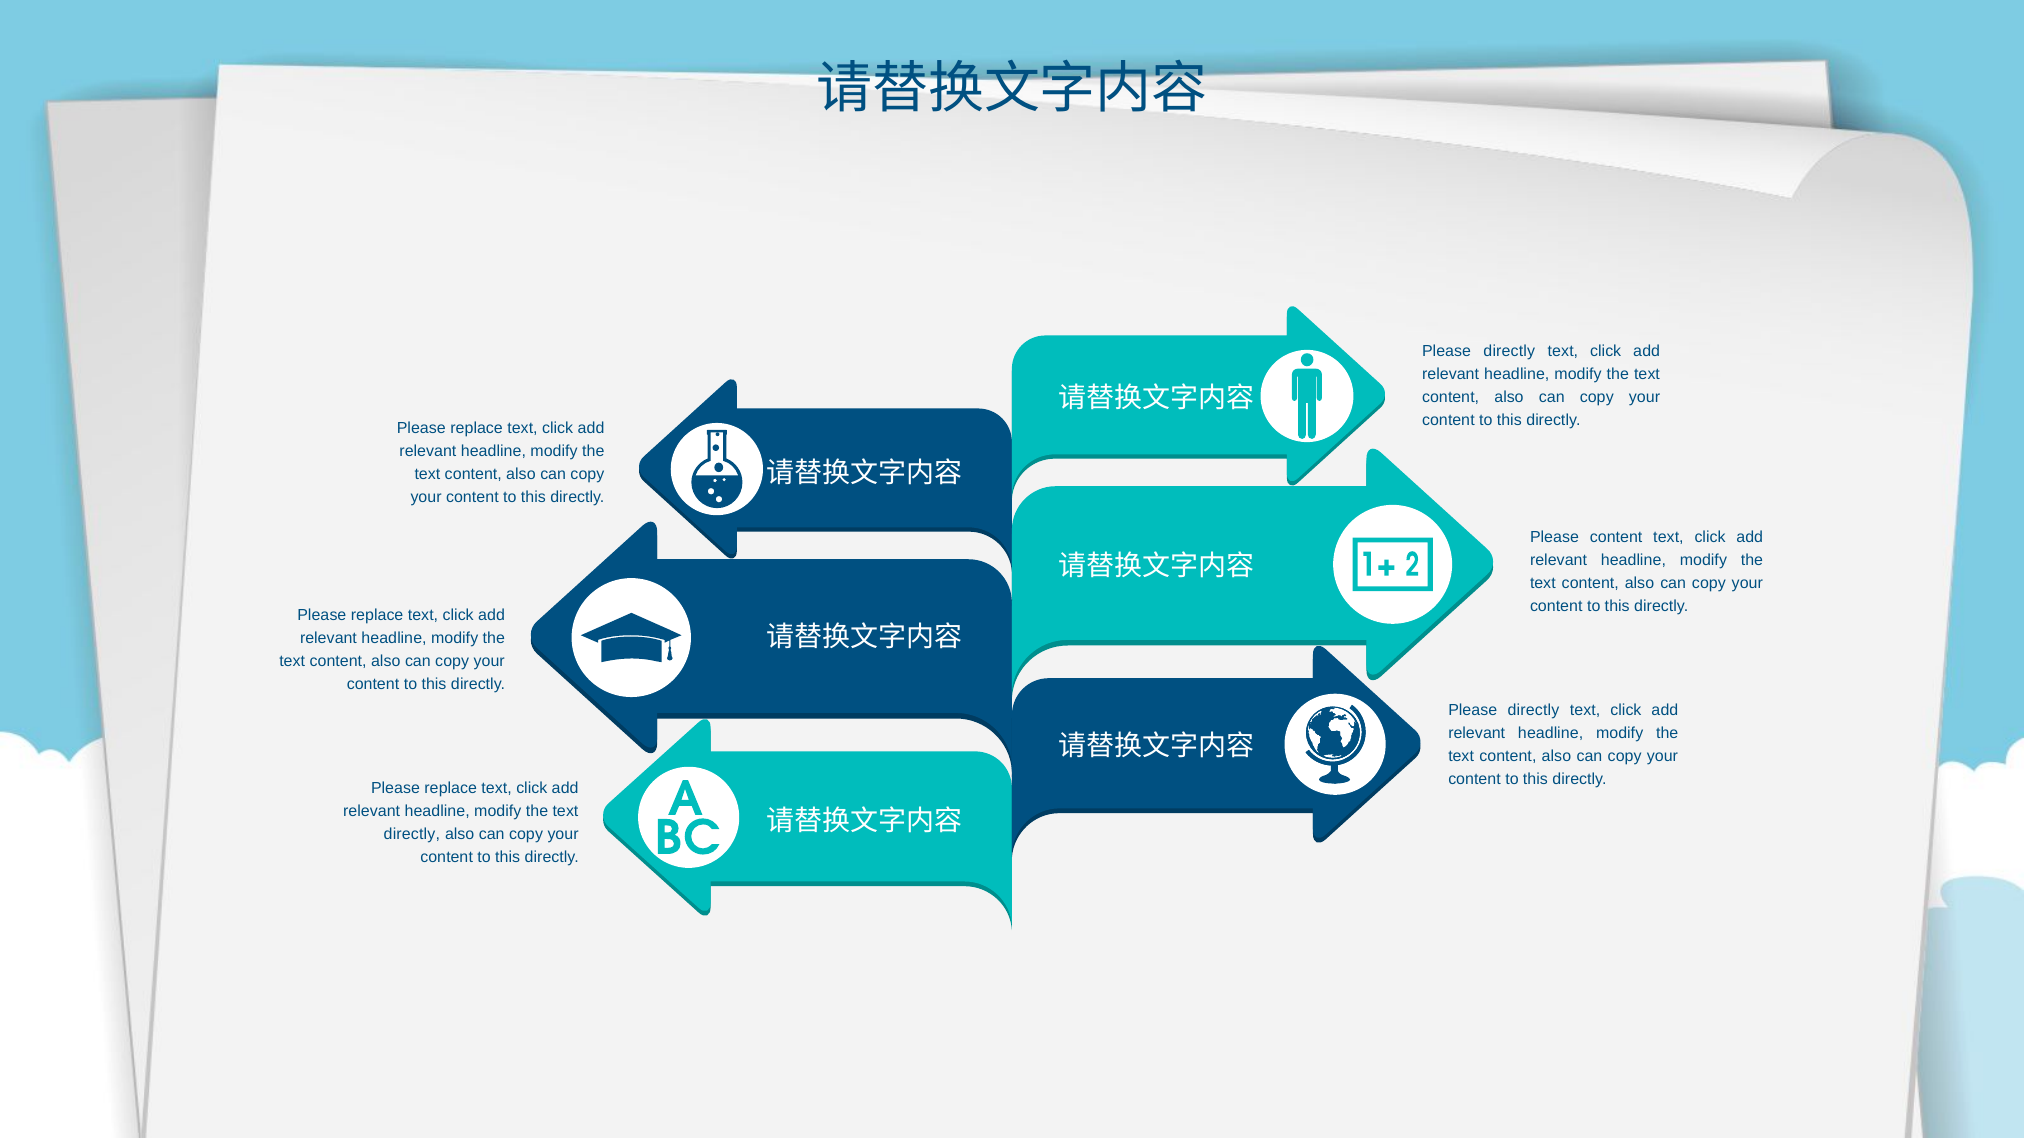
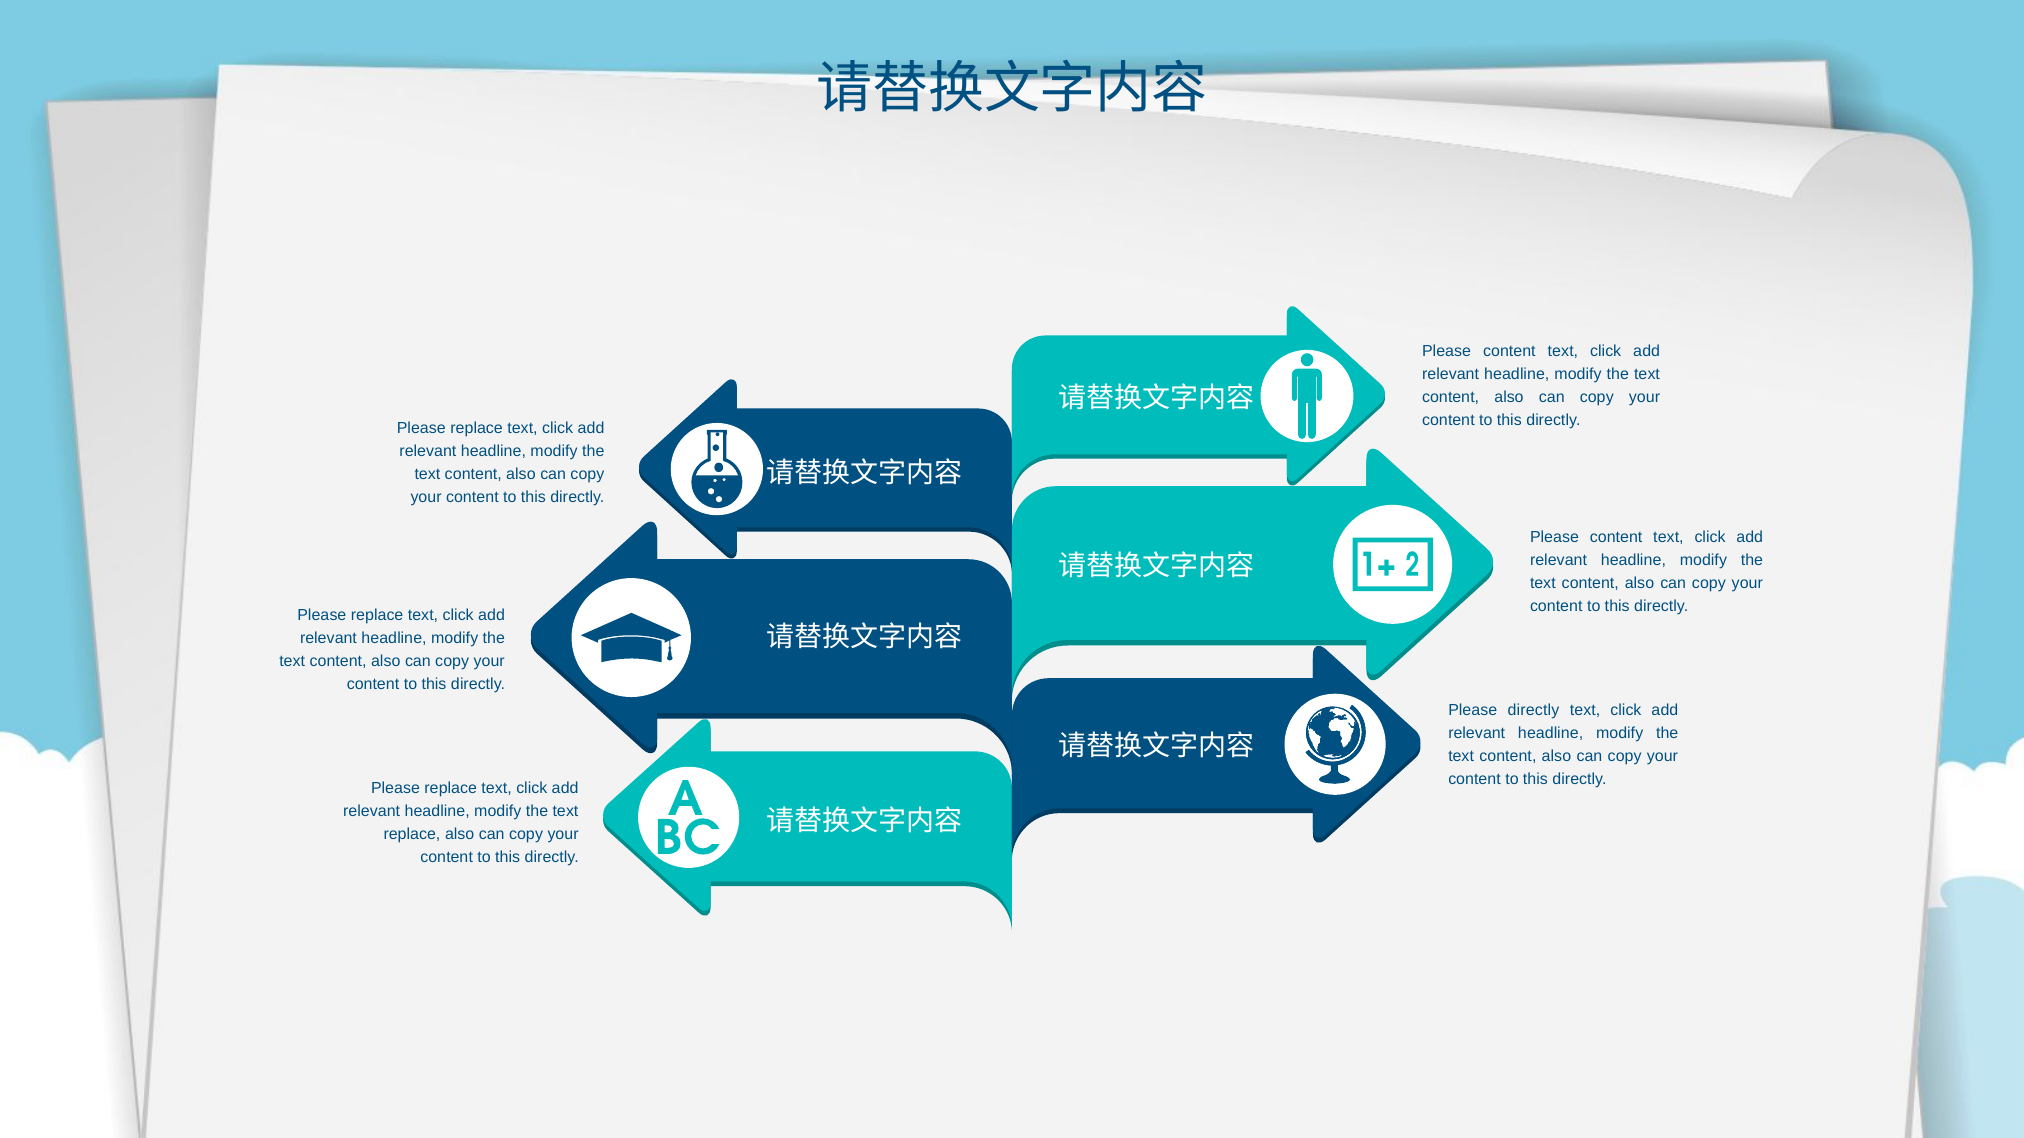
directly: directly -> content (1509, 351)
directly: directly -> replace (412, 834)
